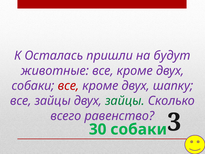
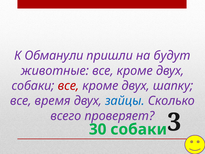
Осталась: Осталась -> Обманули (54, 56)
все зайцы: зайцы -> время (53, 101)
зайцы colour: green -> blue (125, 101)
равенство: равенство -> проверяет (119, 116)
